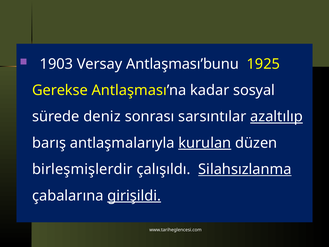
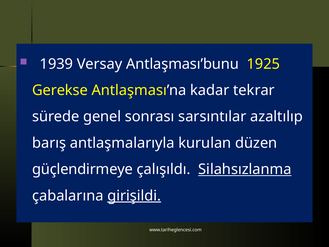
1903: 1903 -> 1939 (56, 64)
sosyal: sosyal -> tekrar (254, 90)
deniz: deniz -> genel (102, 117)
azaltılıp underline: present -> none (276, 117)
kurulan underline: present -> none (205, 143)
birleşmişlerdir: birleşmişlerdir -> güçlendirmeye (83, 169)
